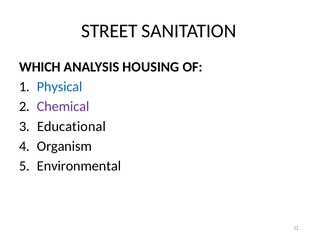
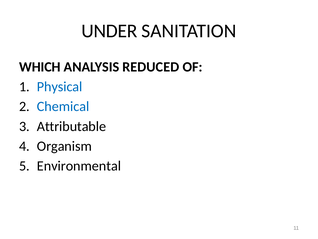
STREET: STREET -> UNDER (109, 31)
HOUSING: HOUSING -> REDUCED (151, 67)
Chemical colour: purple -> blue (63, 106)
Educational: Educational -> Attributable (72, 126)
